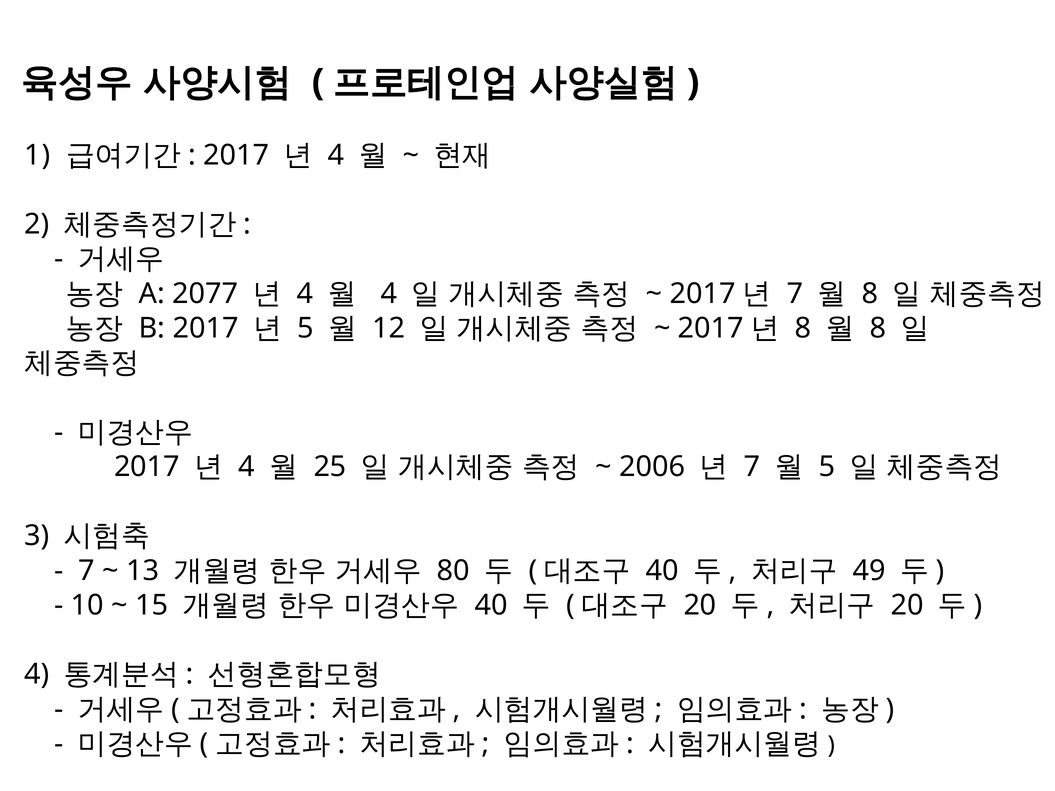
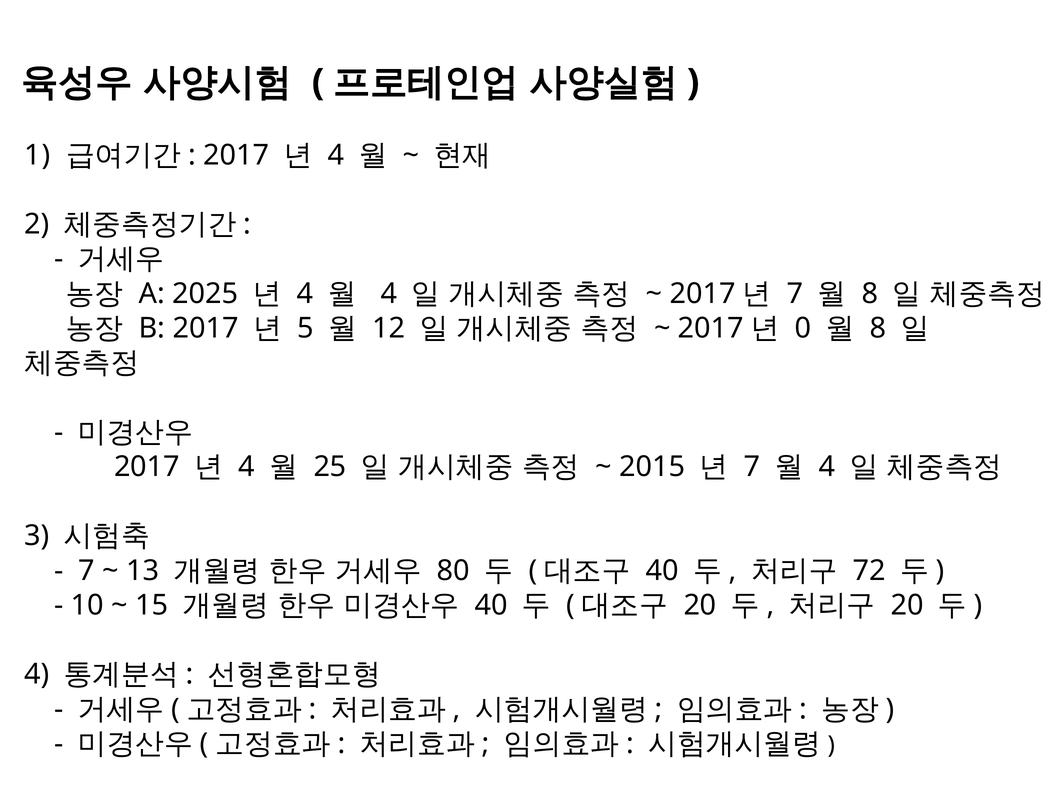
2077: 2077 -> 2025 (205, 294)
8: 8 -> 0 (803, 328)
2006: 2006 -> 2015 (652, 467)
5: 5 -> 4 (827, 467)
49: 49 -> 72 (869, 571)
